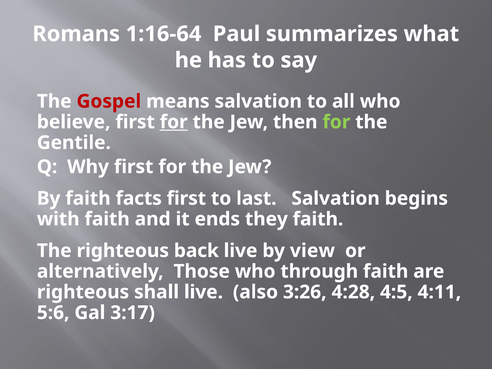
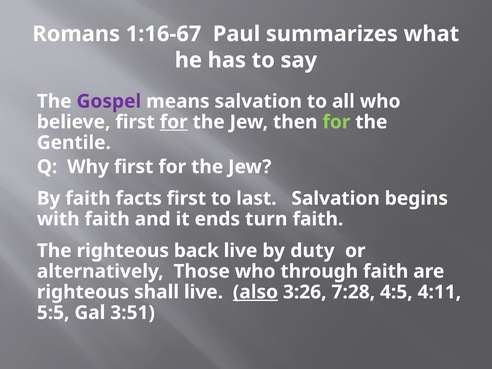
1:16-64: 1:16-64 -> 1:16-67 (164, 34)
Gospel colour: red -> purple (109, 101)
they: they -> turn (266, 219)
view: view -> duty (312, 251)
also underline: none -> present (255, 292)
4:28: 4:28 -> 7:28 (353, 292)
5:6: 5:6 -> 5:5 (53, 313)
3:17: 3:17 -> 3:51 (133, 313)
